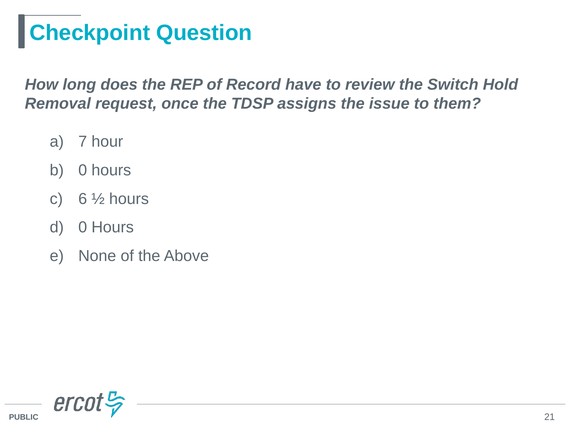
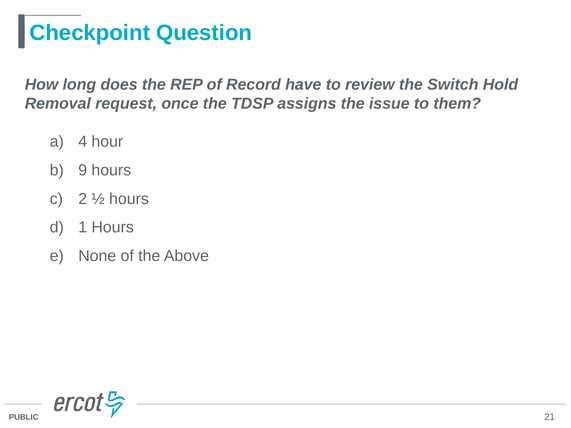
7: 7 -> 4 (83, 142)
0: 0 -> 9 (83, 170)
6: 6 -> 2 (83, 199)
0: 0 -> 1 (83, 227)
